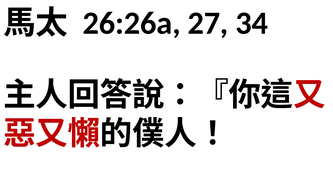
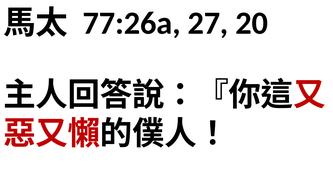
26:26a: 26:26a -> 77:26a (132, 23)
34: 34 -> 20 (252, 23)
